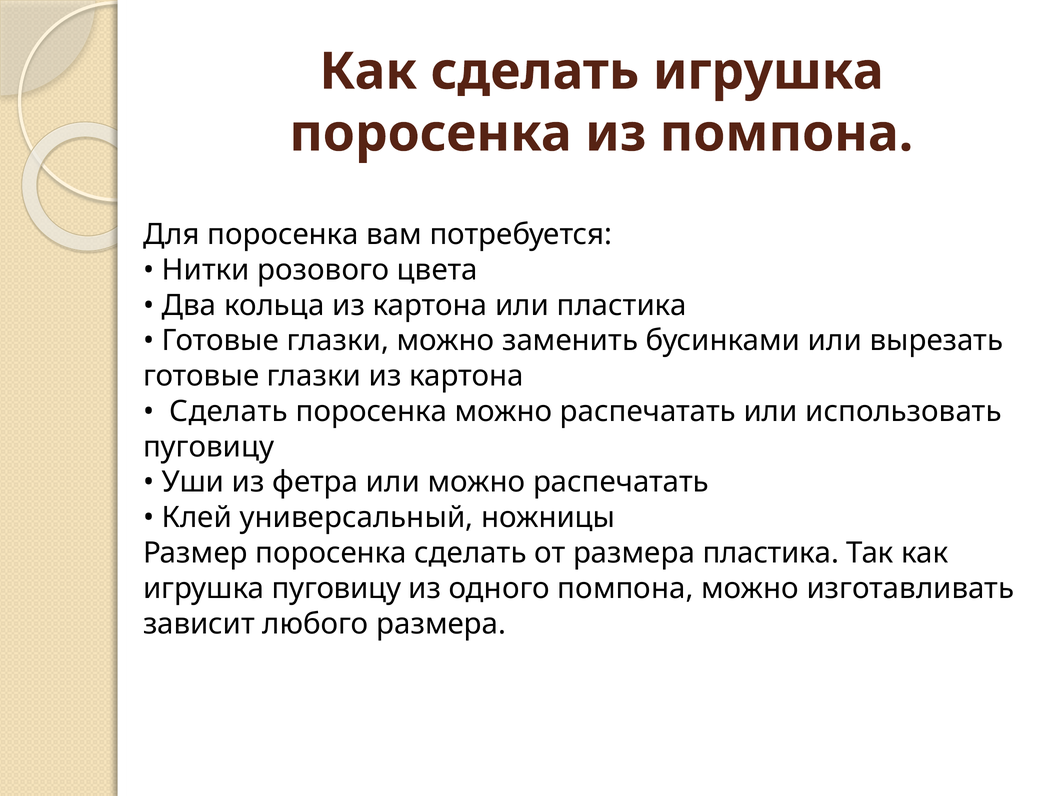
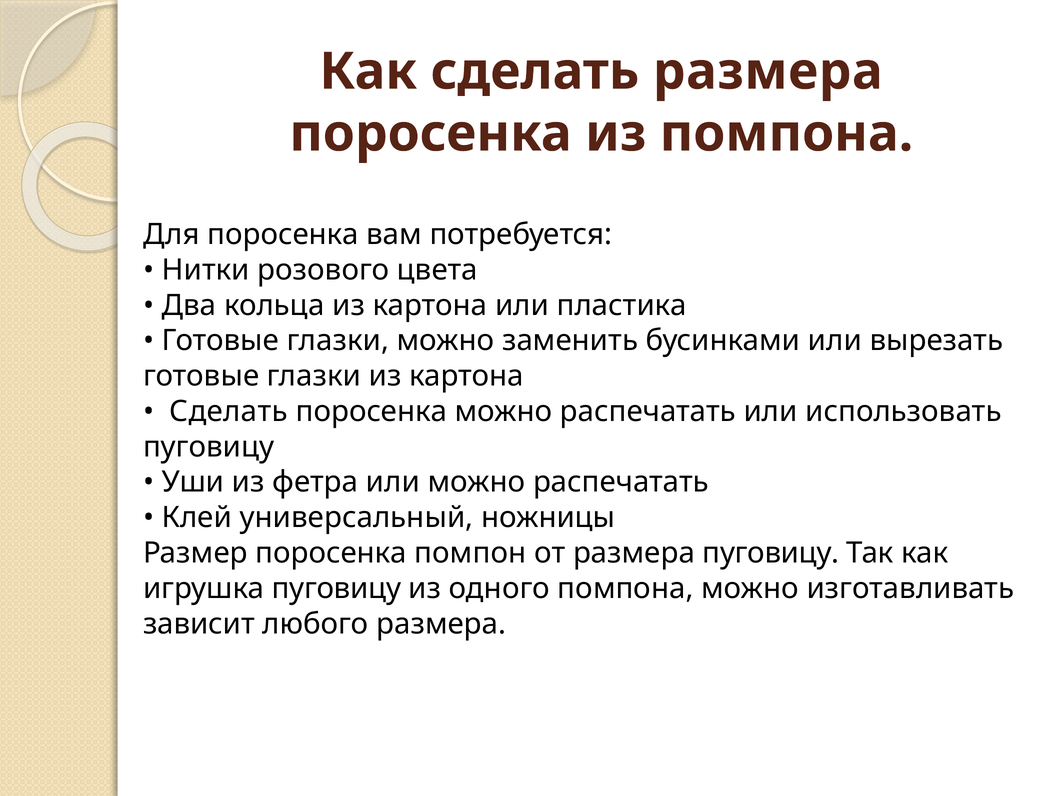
сделать игрушка: игрушка -> размера (768, 72)
поросенка сделать: сделать -> помпон (470, 553)
размера пластика: пластика -> пуговицу (771, 553)
